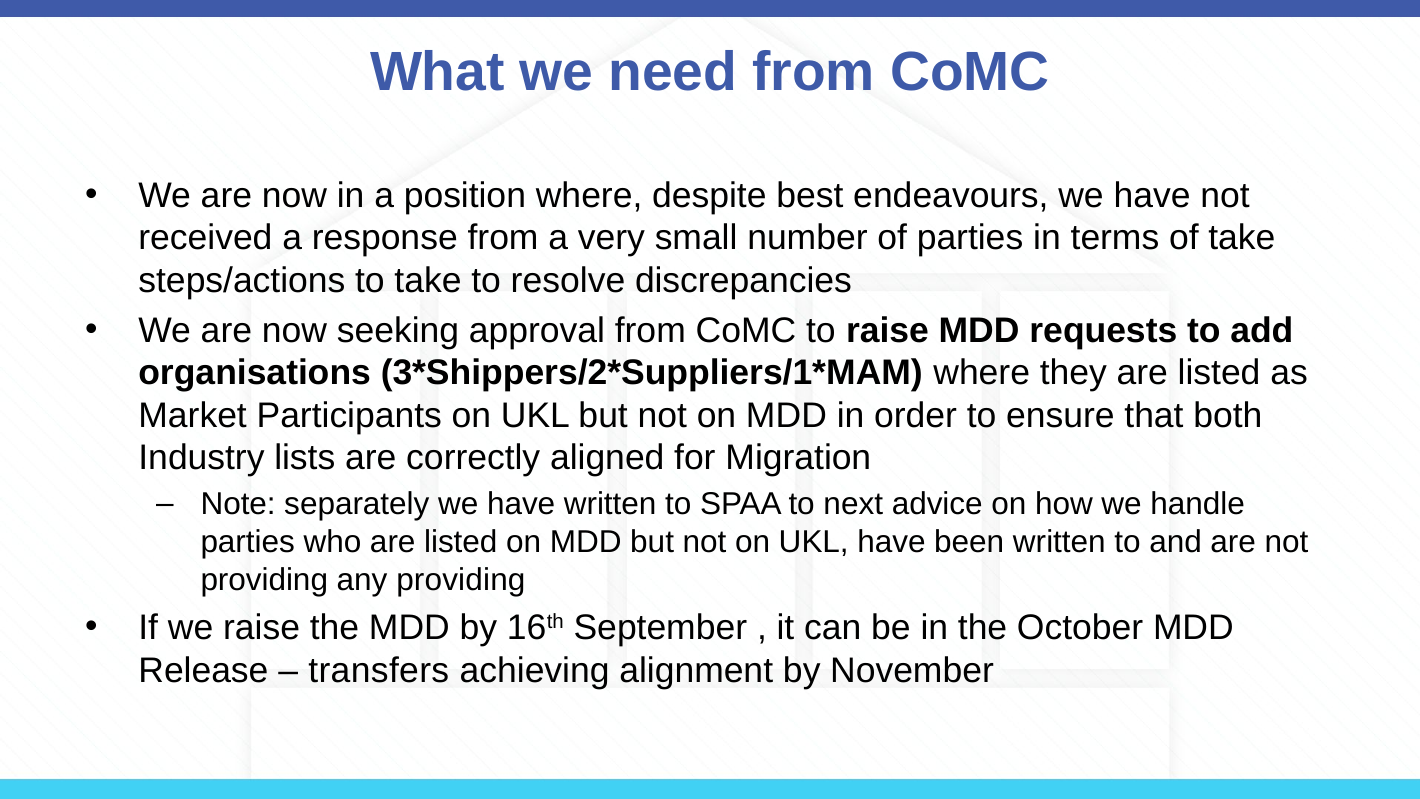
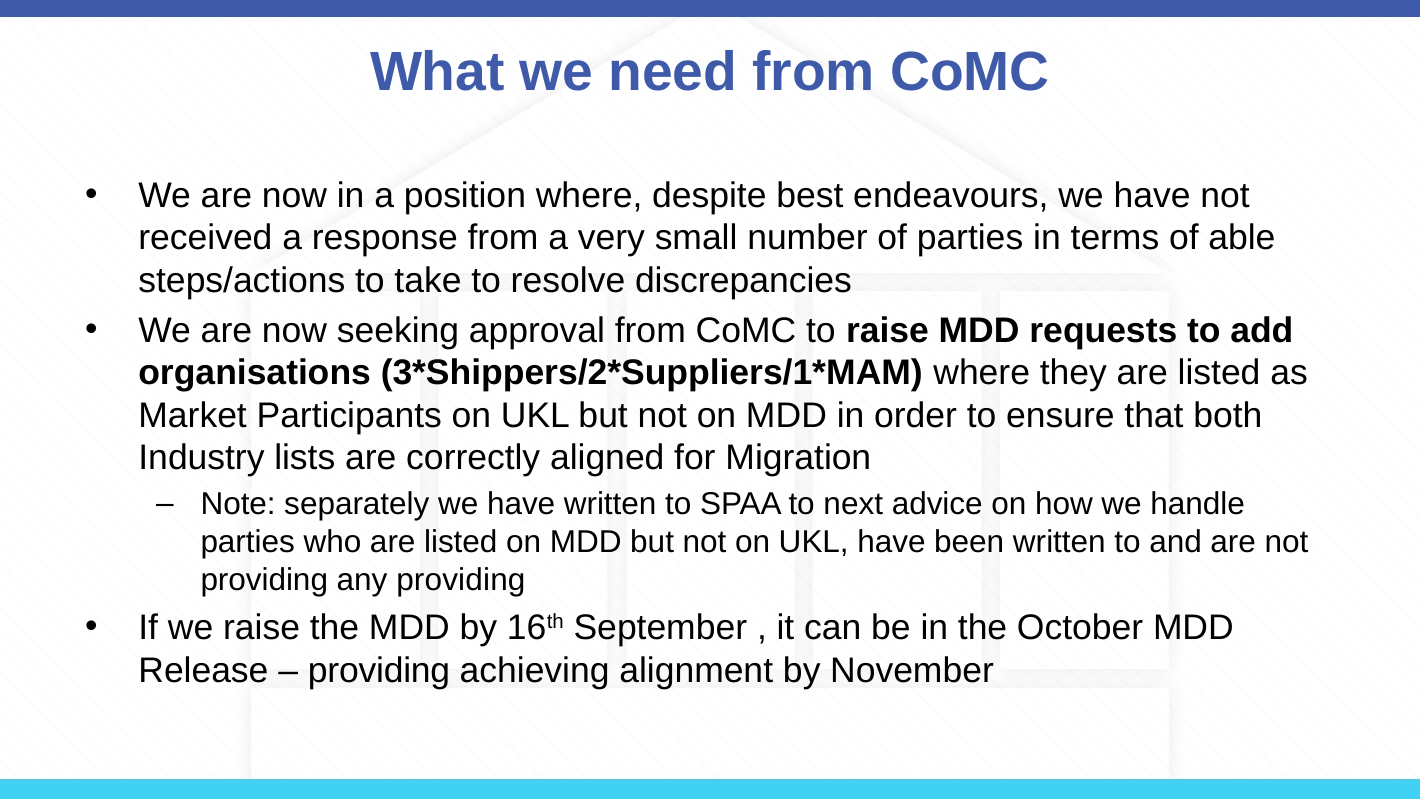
of take: take -> able (1242, 238)
transfers: transfers -> providing (379, 670)
